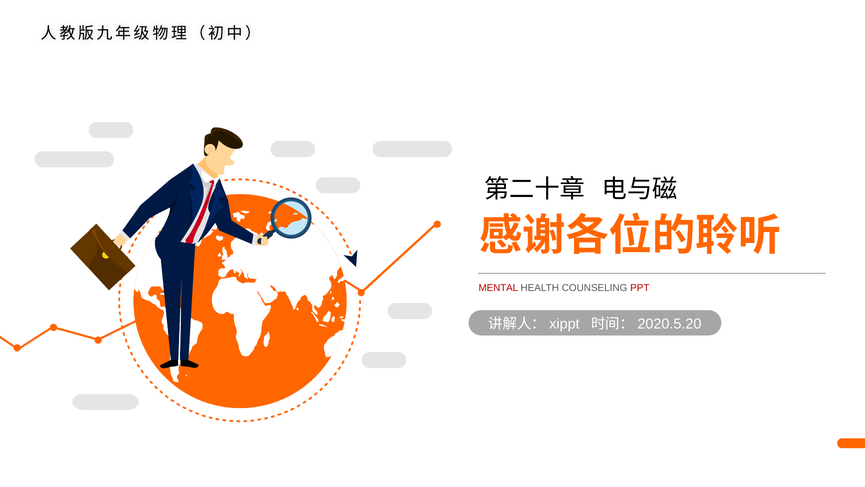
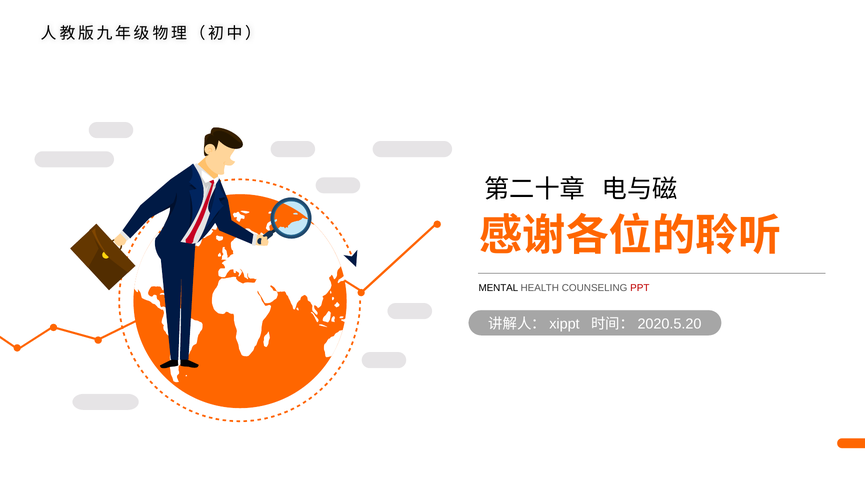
MENTAL colour: red -> black (498, 288)
